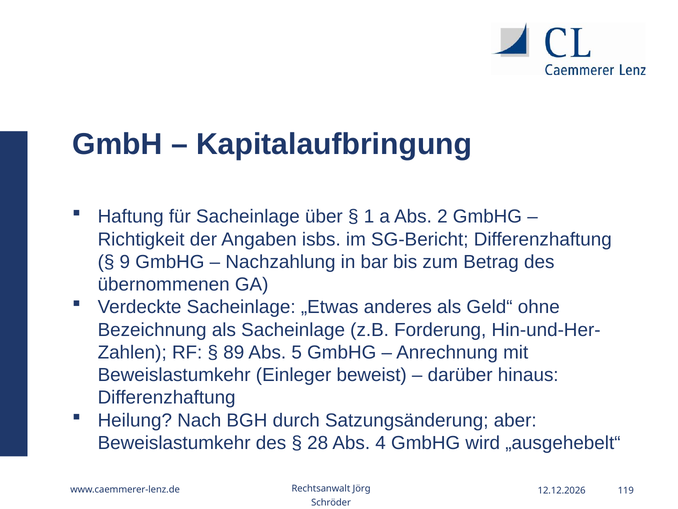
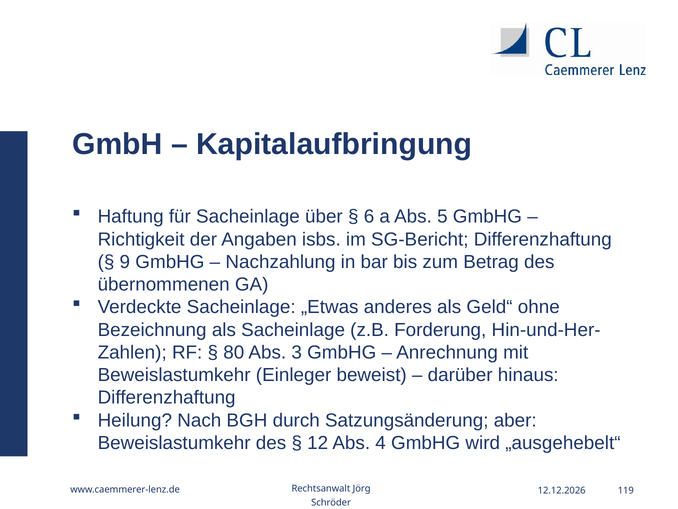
1: 1 -> 6 (369, 217)
2: 2 -> 5 (442, 217)
89: 89 -> 80 (234, 352)
5: 5 -> 3 (297, 352)
28: 28 -> 12 (318, 443)
